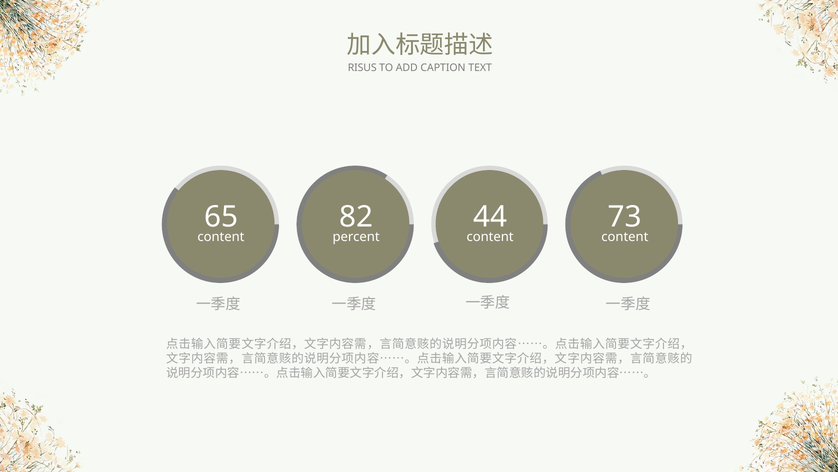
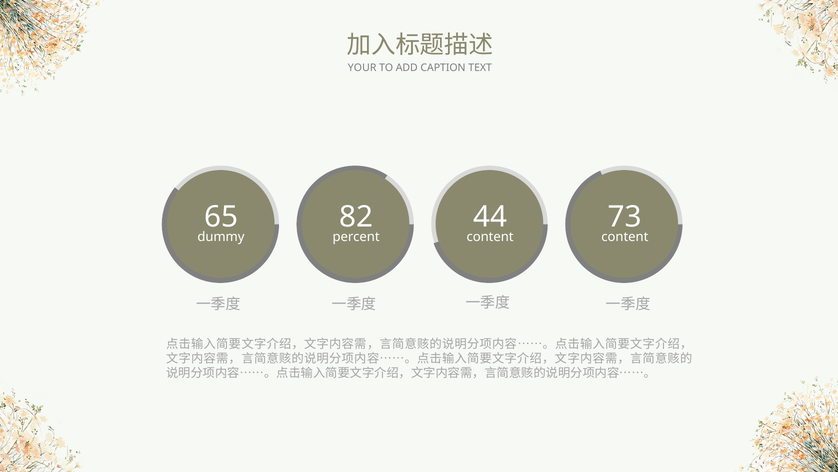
RISUS: RISUS -> YOUR (362, 68)
content: content -> dummy (221, 237)
